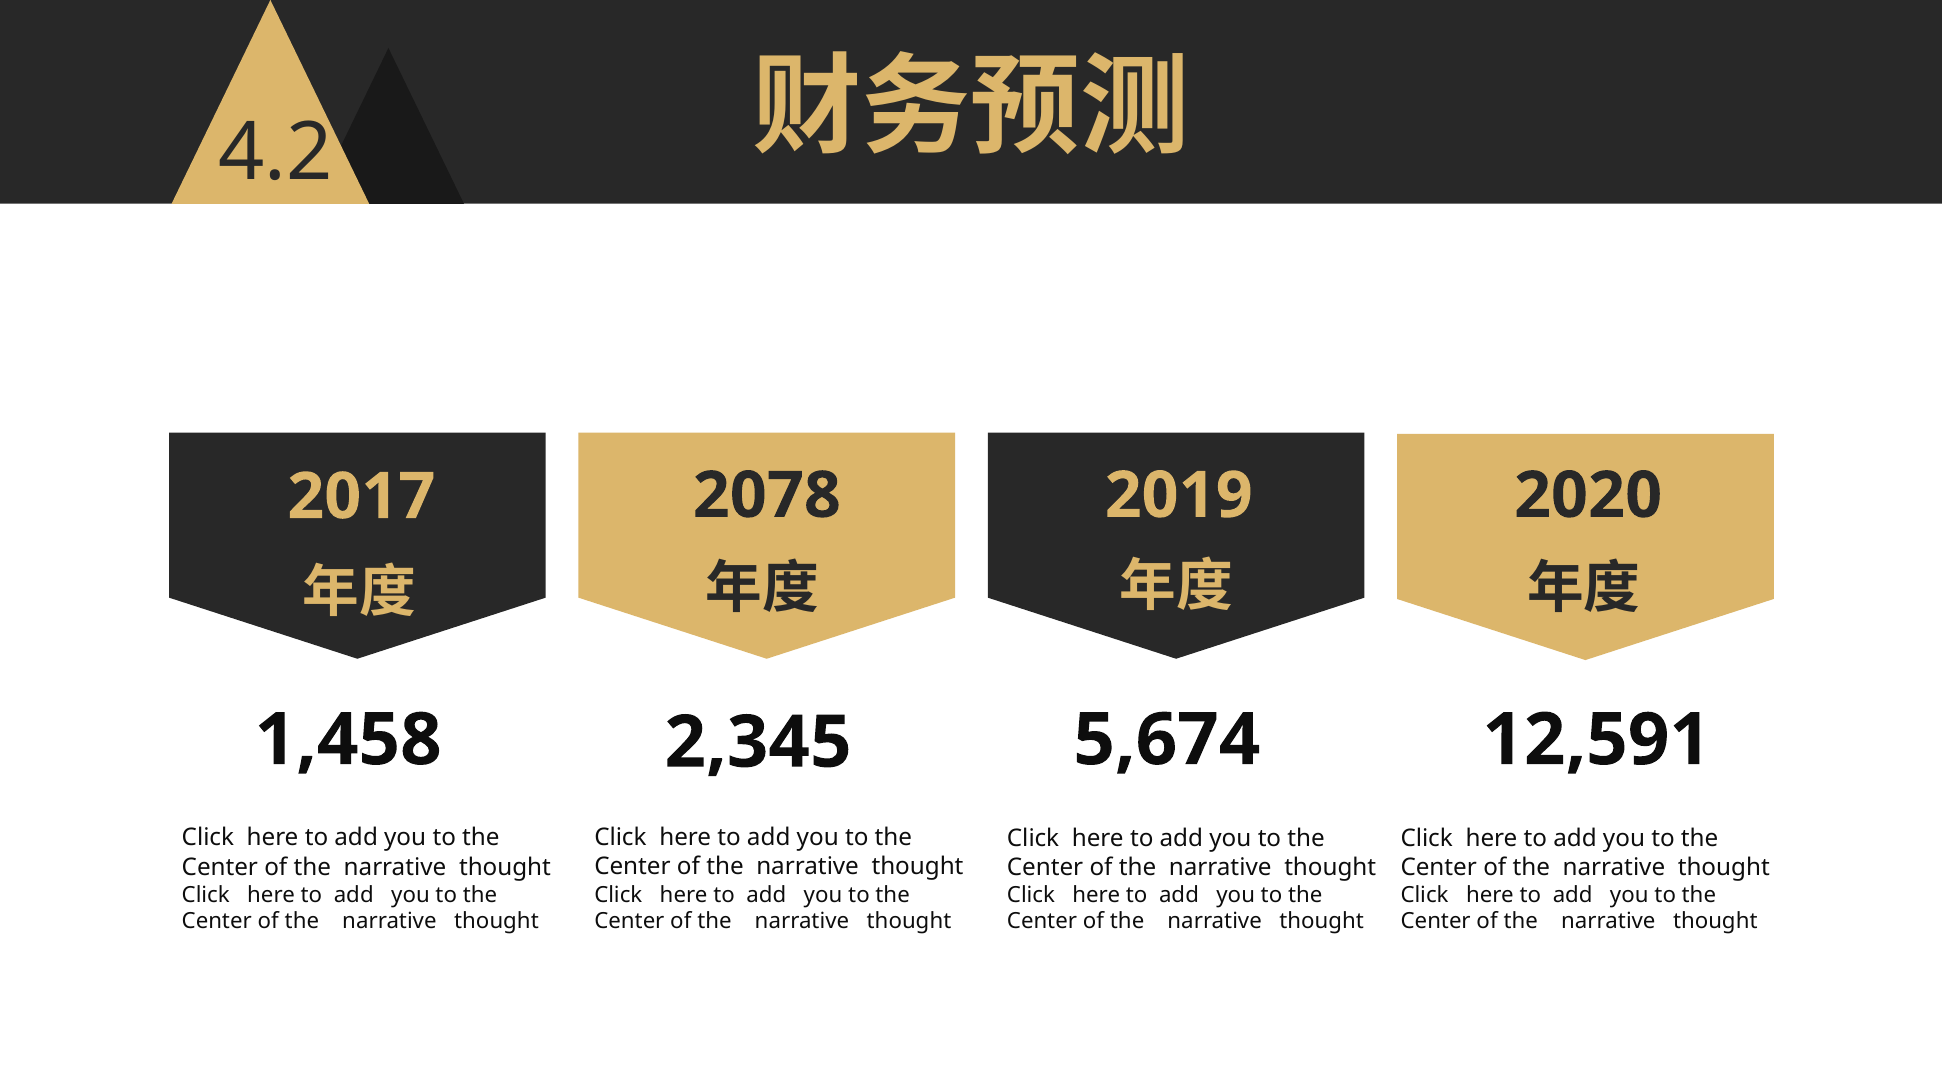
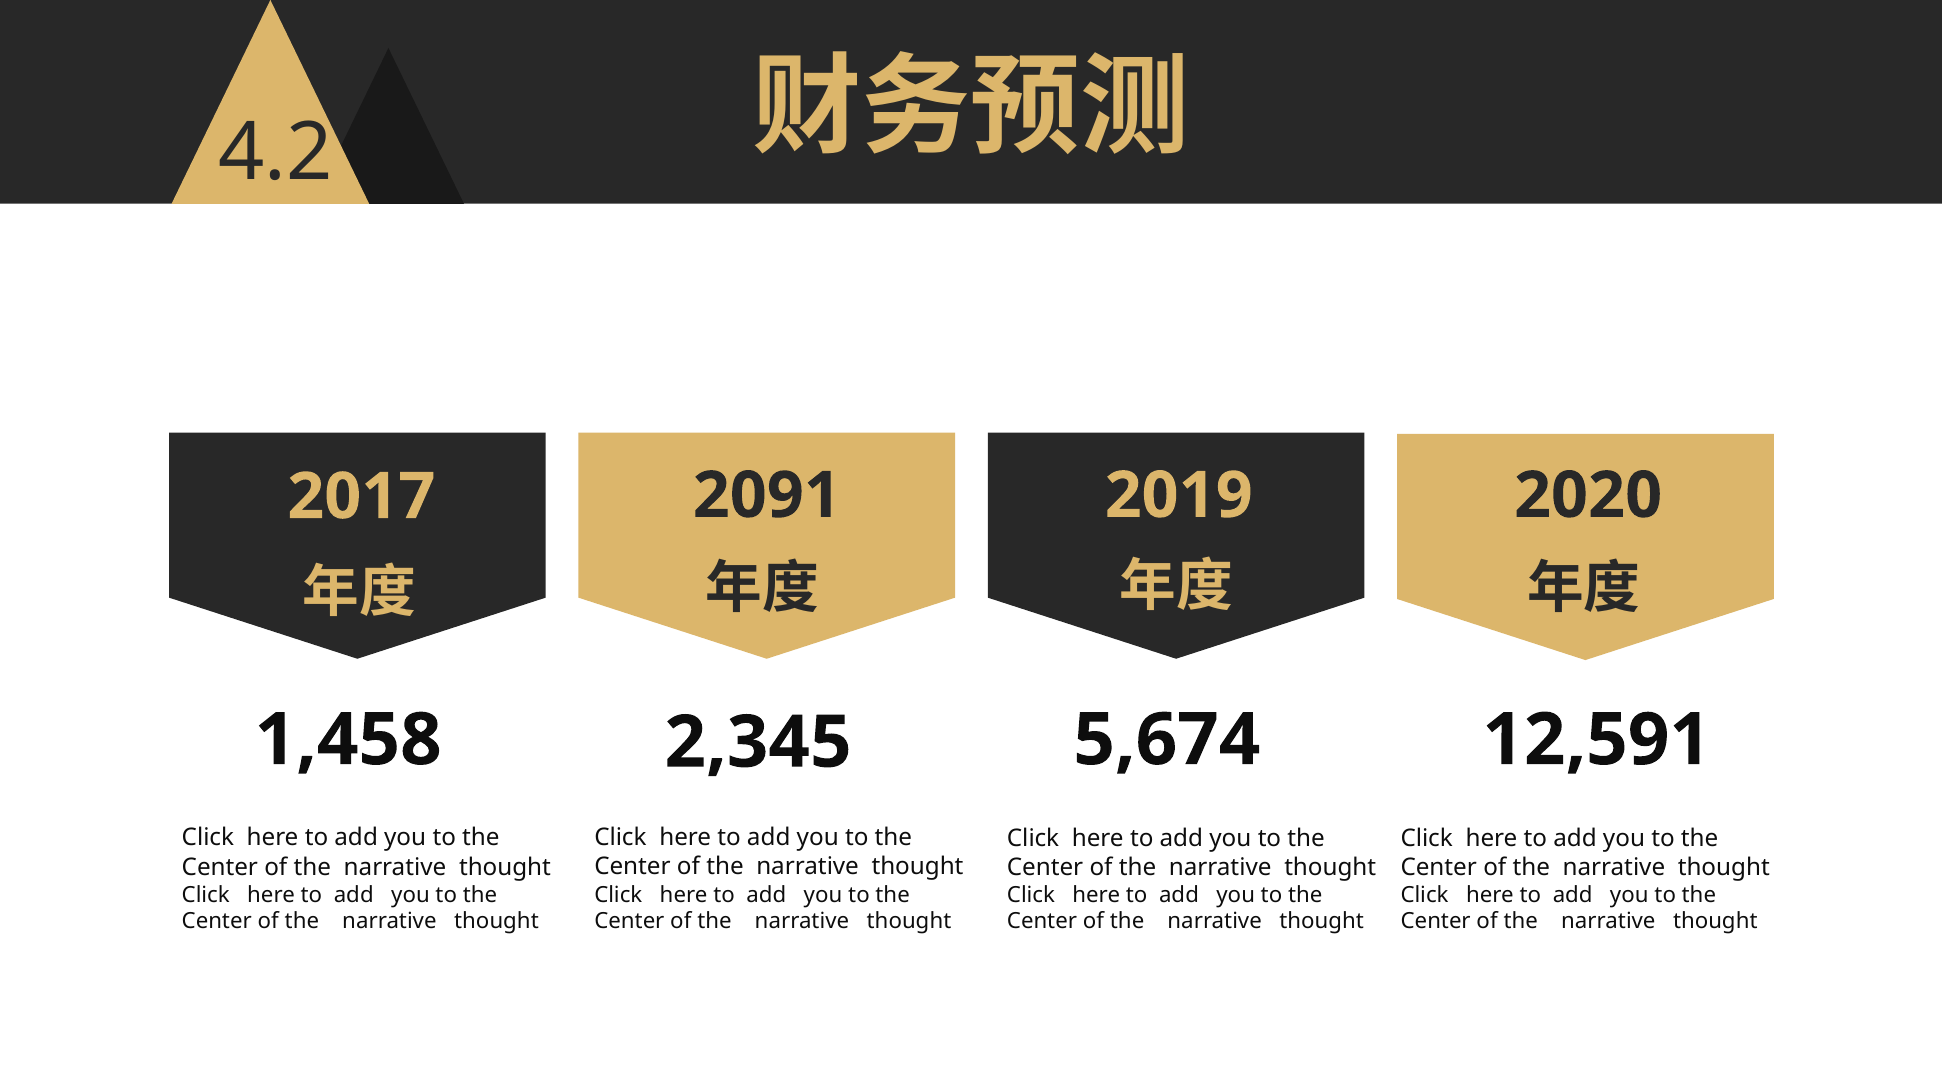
2078: 2078 -> 2091 (767, 496)
